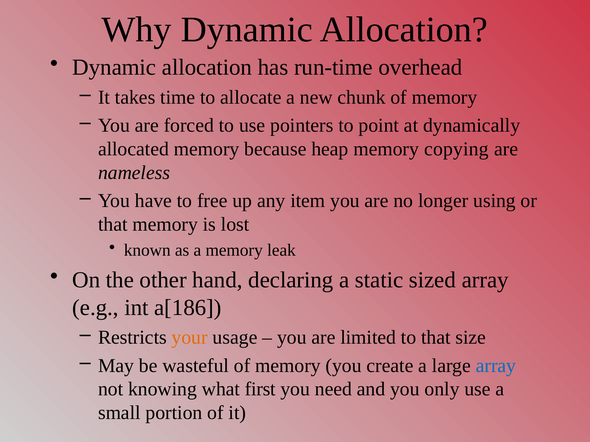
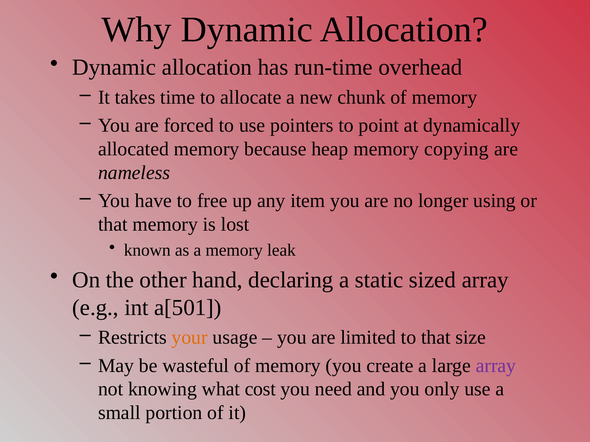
a[186: a[186 -> a[501 (188, 308)
array colour: blue -> purple (496, 366)
first: first -> cost (260, 390)
